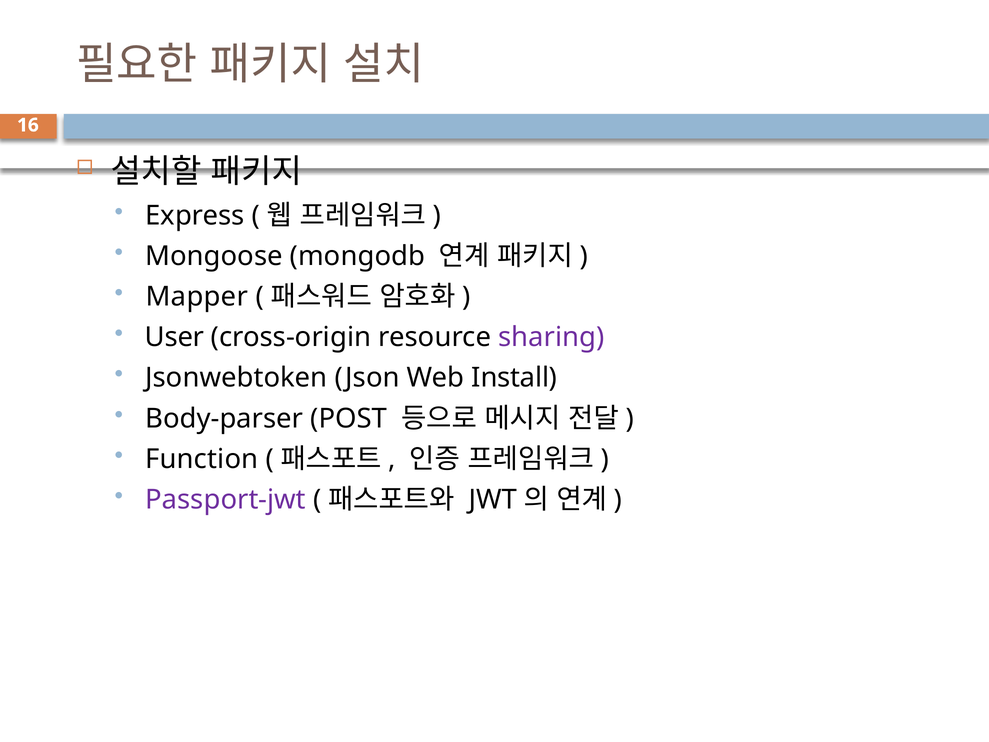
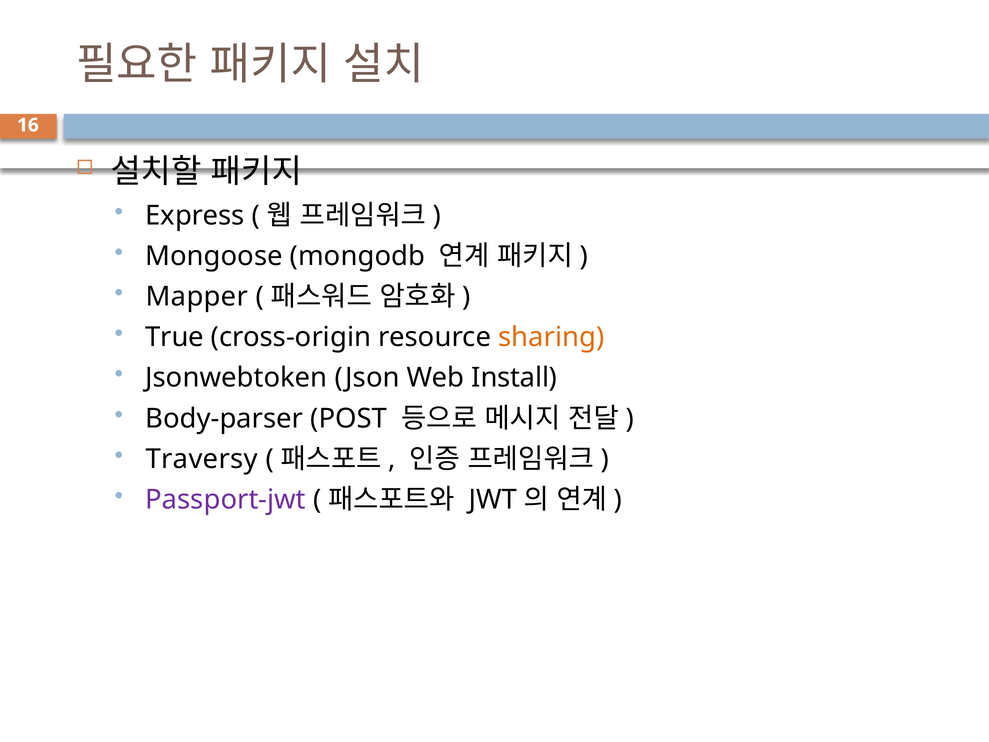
User: User -> True (175, 337)
sharing colour: purple -> orange (551, 337)
Function: Function -> Traversy (202, 459)
